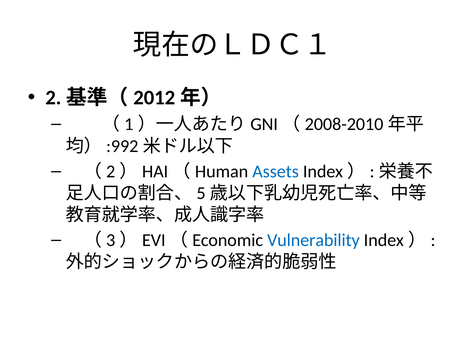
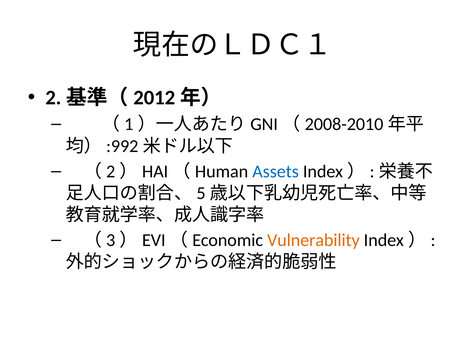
Vulnerability colour: blue -> orange (313, 240)
